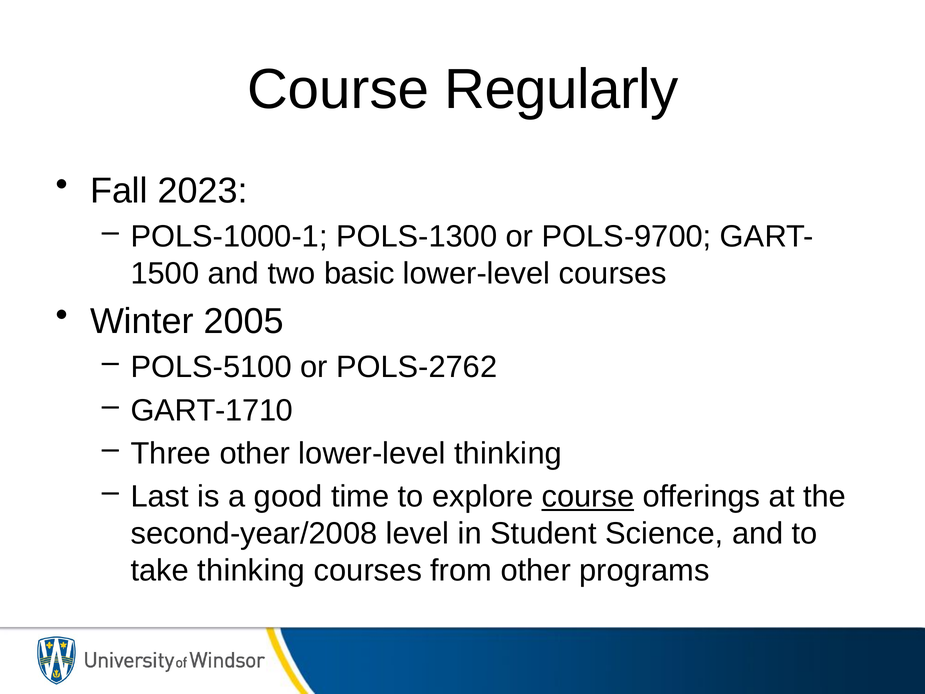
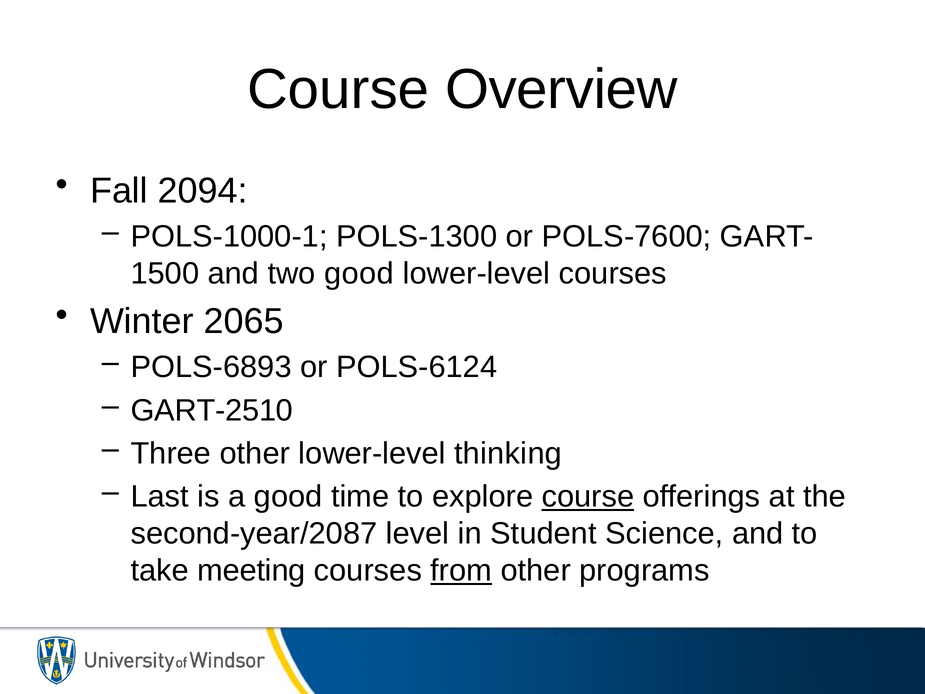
Regularly: Regularly -> Overview (561, 90)
2023: 2023 -> 2094 (203, 191)
POLS-9700: POLS-9700 -> POLS-7600 (627, 237)
two basic: basic -> good (359, 274)
2005: 2005 -> 2065 (244, 321)
POLS-5100: POLS-5100 -> POLS-6893 (211, 367)
POLS-2762: POLS-2762 -> POLS-6124 (417, 367)
GART-1710: GART-1710 -> GART-2510 (212, 410)
second-year/2008: second-year/2008 -> second-year/2087 (254, 534)
take thinking: thinking -> meeting (252, 571)
from underline: none -> present (461, 571)
